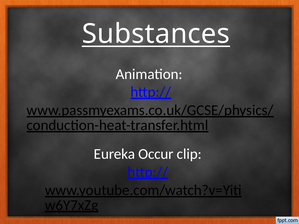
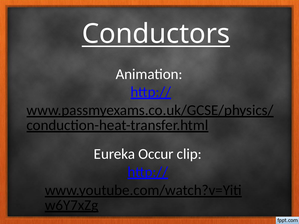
Substances: Substances -> Conductors (156, 34)
